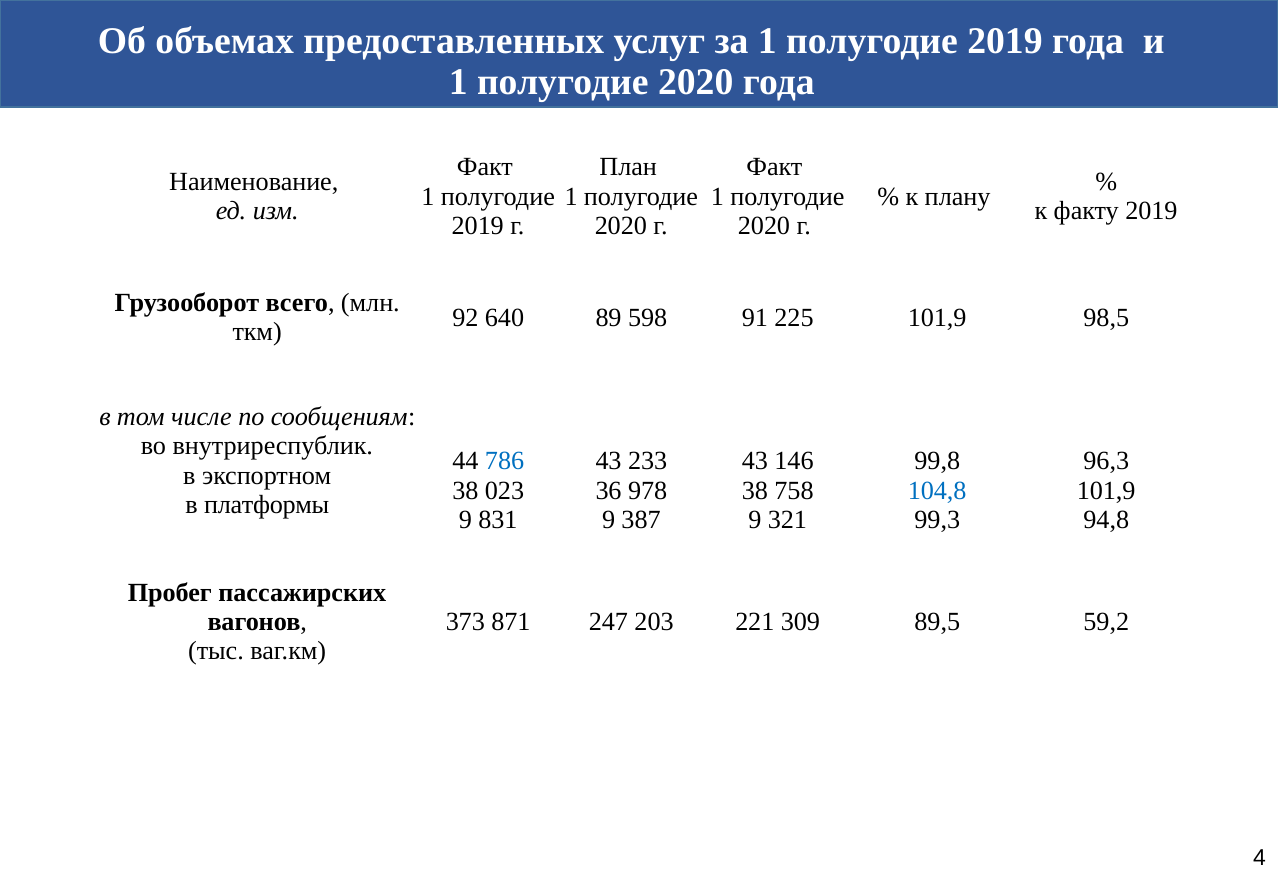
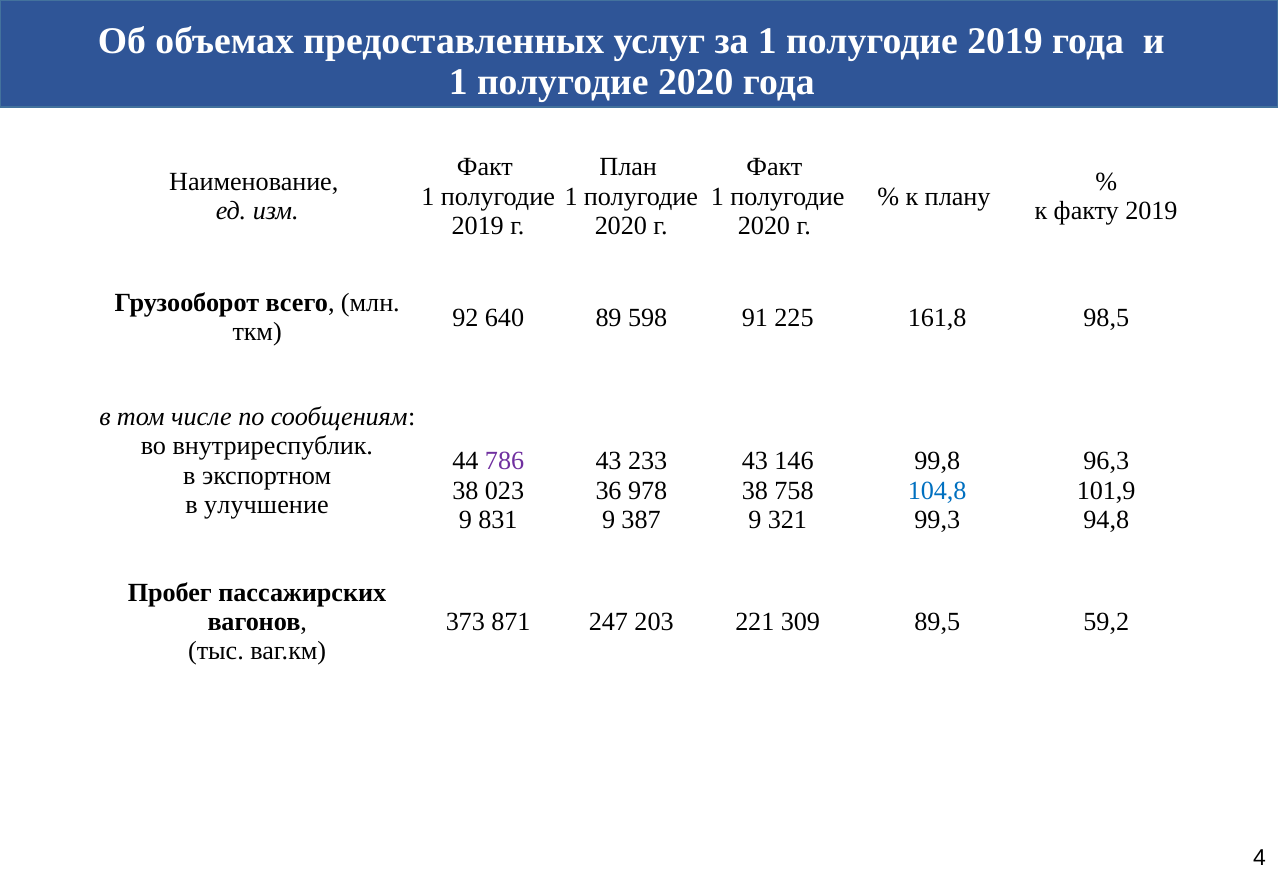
225 101,9: 101,9 -> 161,8 (937, 318)
786 colour: blue -> purple (505, 461)
платформы: платформы -> улучшение (266, 504)
